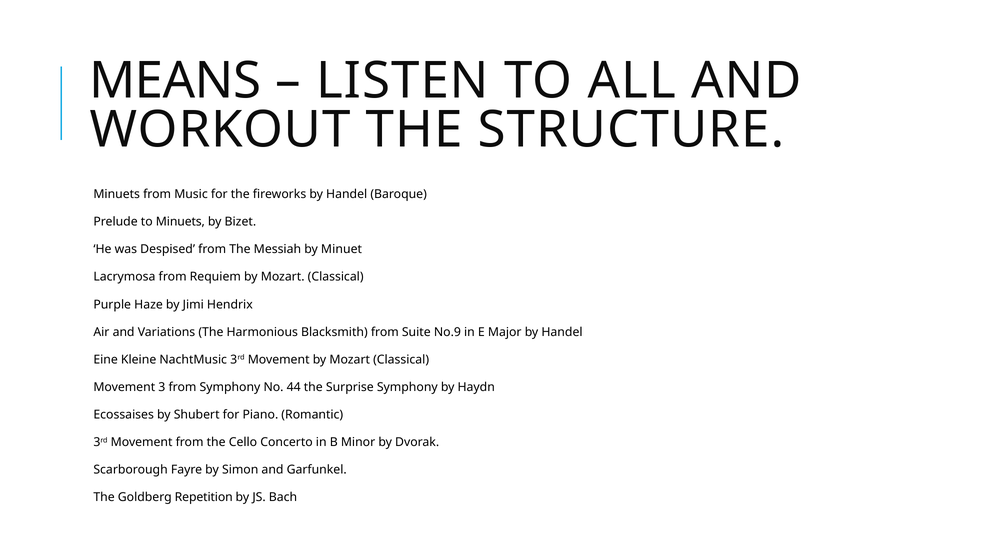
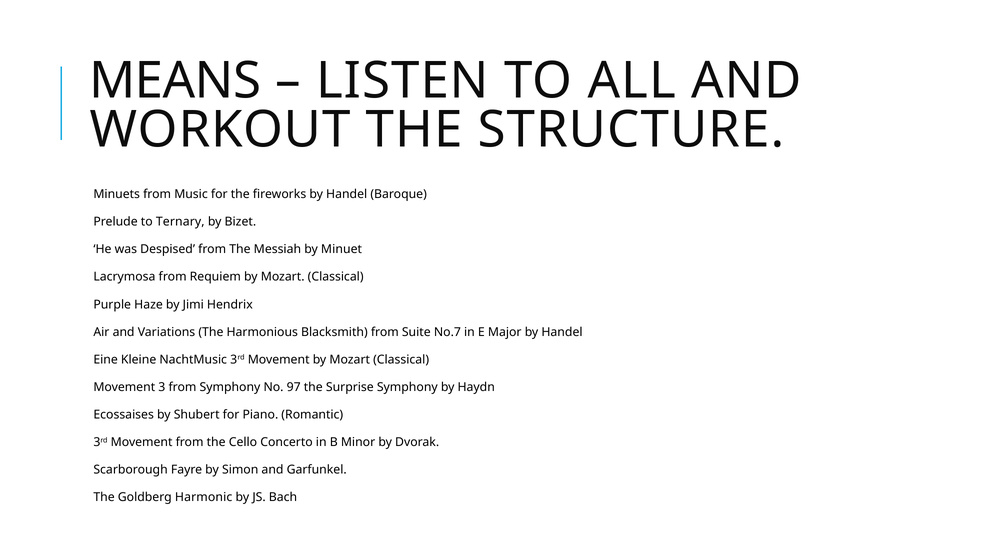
to Minuets: Minuets -> Ternary (180, 222)
No.9: No.9 -> No.7 (447, 332)
44: 44 -> 97 (294, 387)
Repetition: Repetition -> Harmonic (204, 497)
